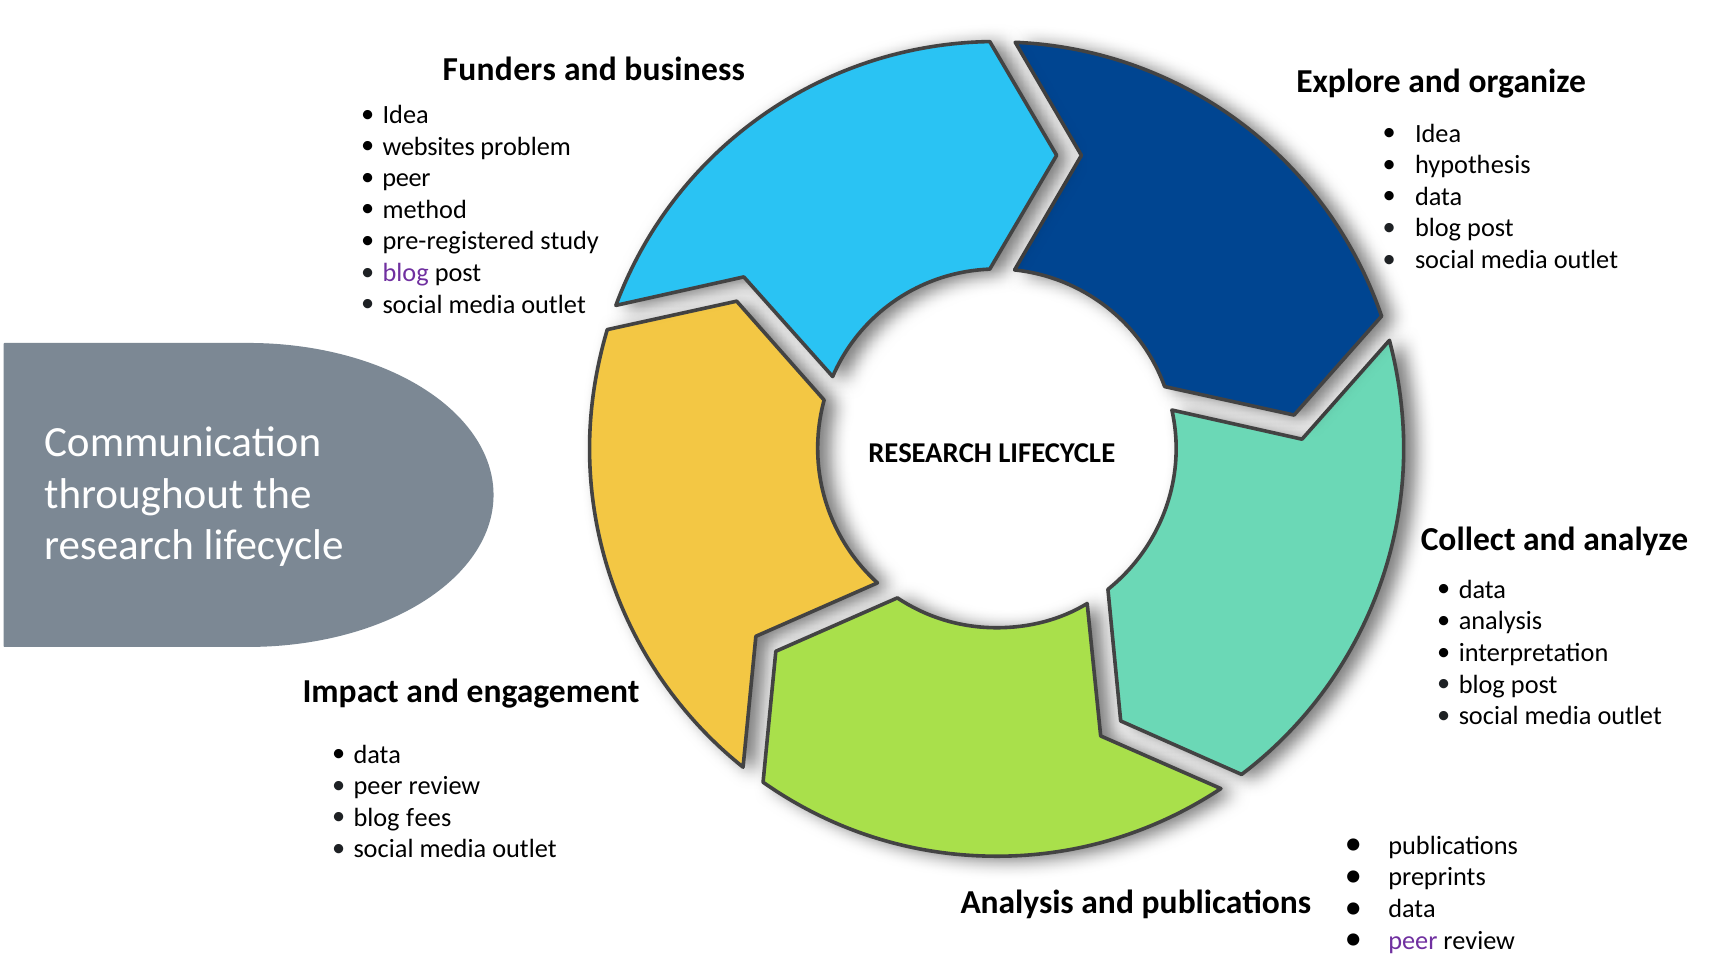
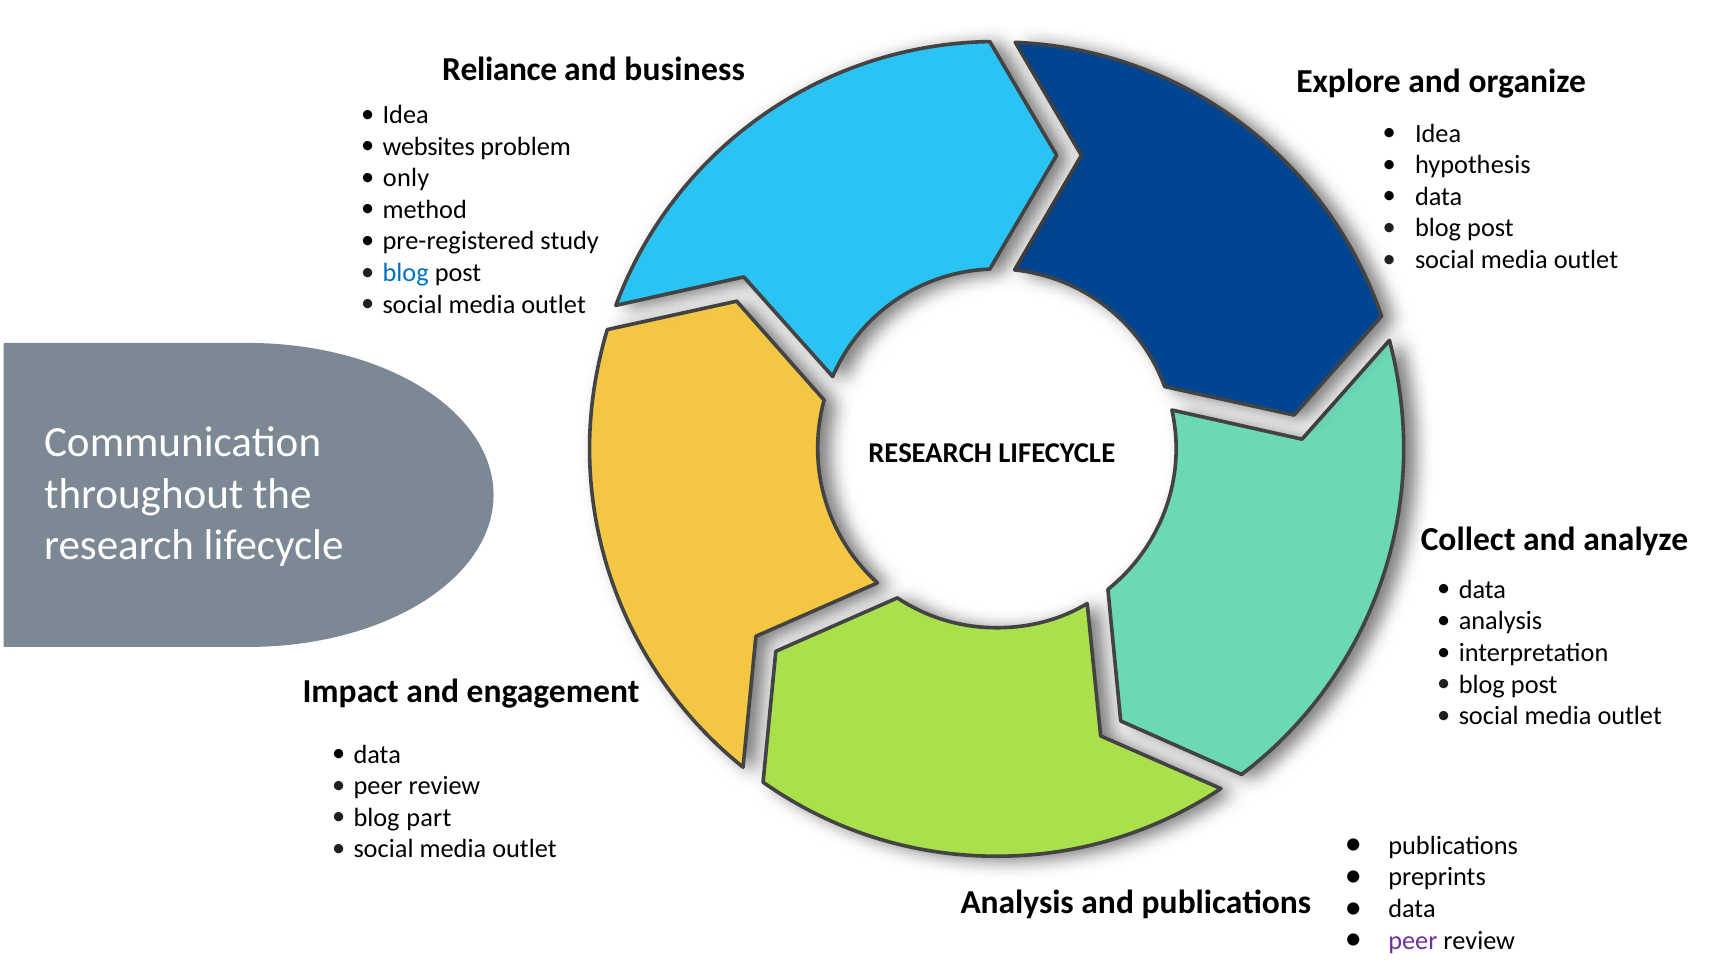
Funders: Funders -> Reliance (500, 69)
peer: peer -> only (406, 178)
blog colour: purple -> blue (406, 273)
fees: fees -> part (429, 818)
